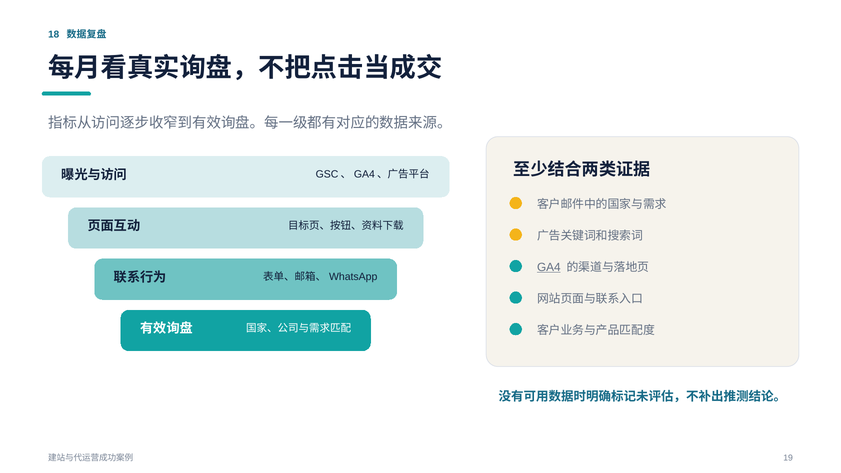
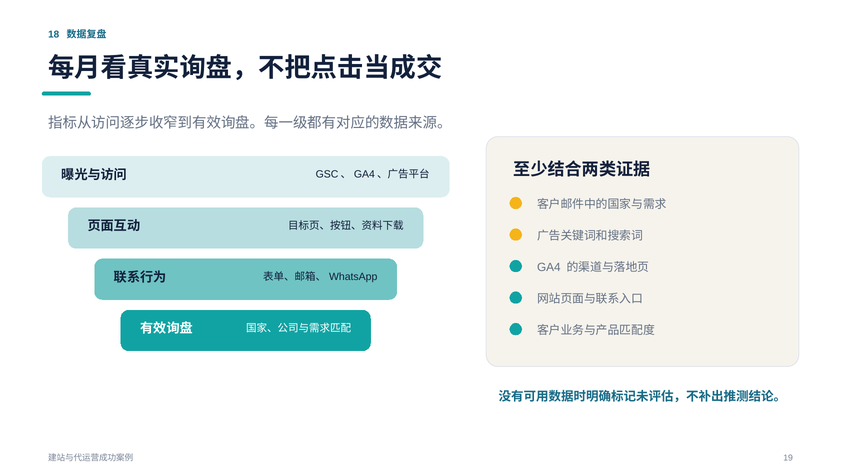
GA4 underline: present -> none (549, 267)
